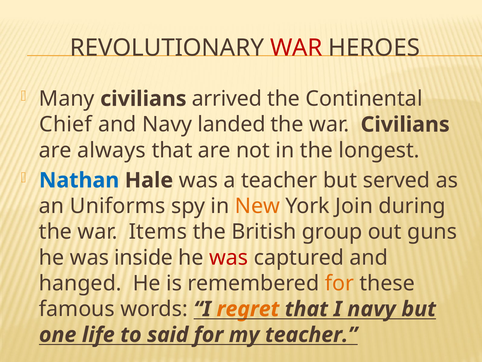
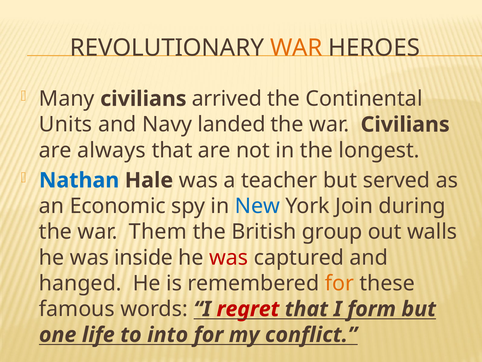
WAR colour: red -> orange (296, 48)
Chief: Chief -> Units (66, 124)
Uniforms: Uniforms -> Economic (118, 206)
New colour: orange -> blue (257, 206)
Items: Items -> Them (158, 232)
guns: guns -> walls (432, 232)
regret colour: orange -> red (248, 309)
I navy: navy -> form (372, 309)
said: said -> into (168, 334)
my teacher: teacher -> conflict (311, 334)
